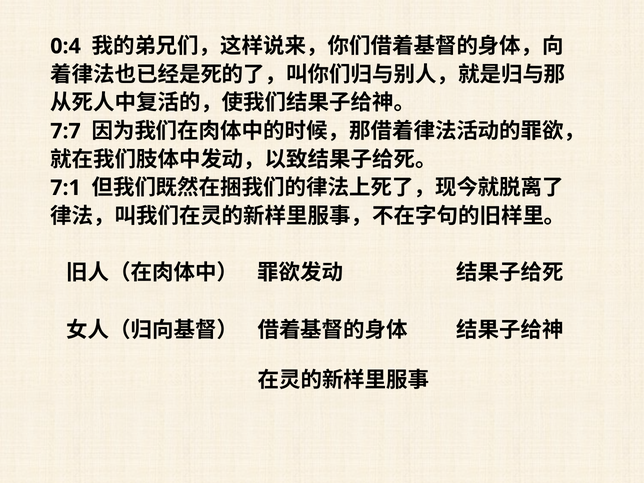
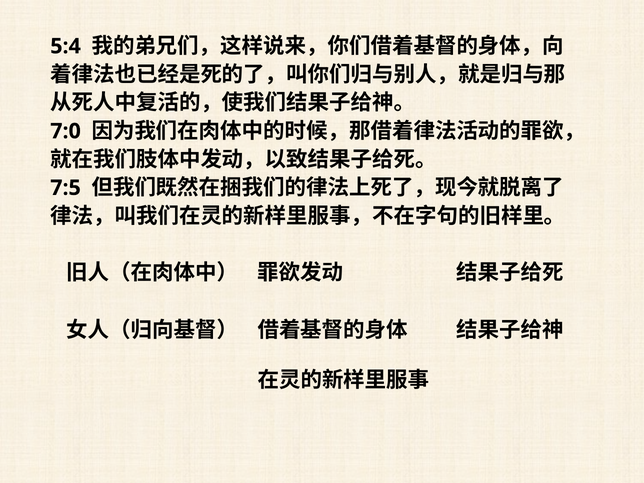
0:4: 0:4 -> 5:4 (66, 46)
7:7: 7:7 -> 7:0 (66, 131)
7:1: 7:1 -> 7:5 (66, 188)
